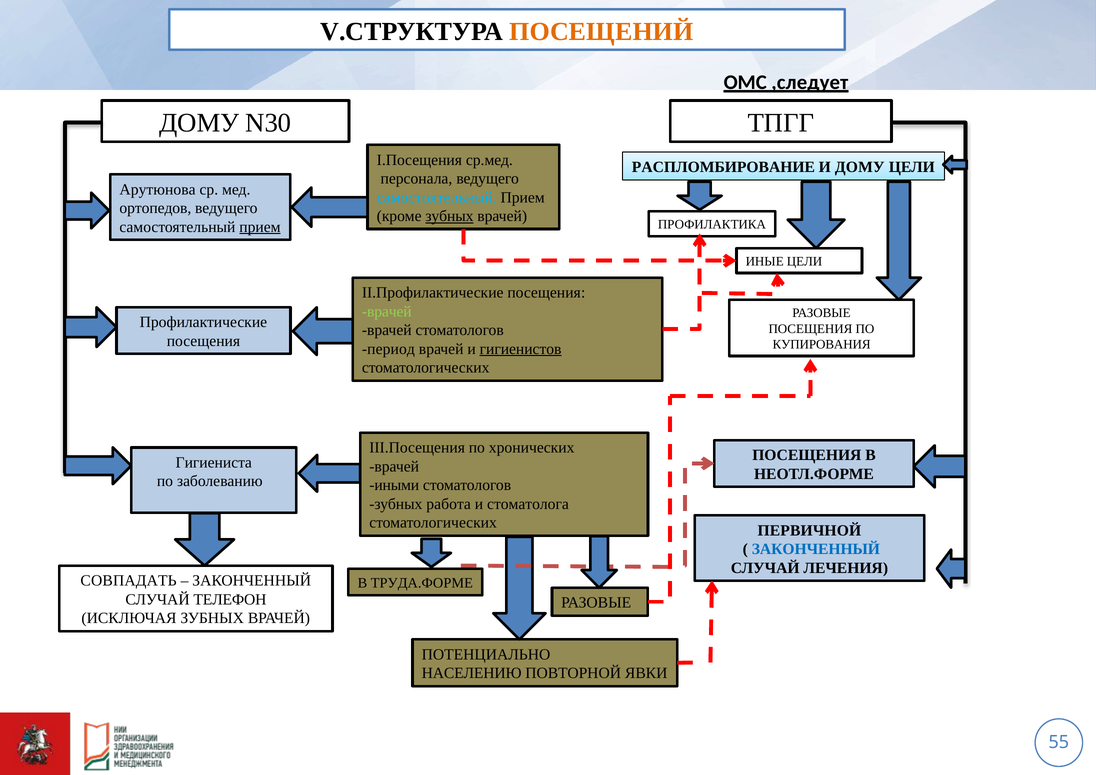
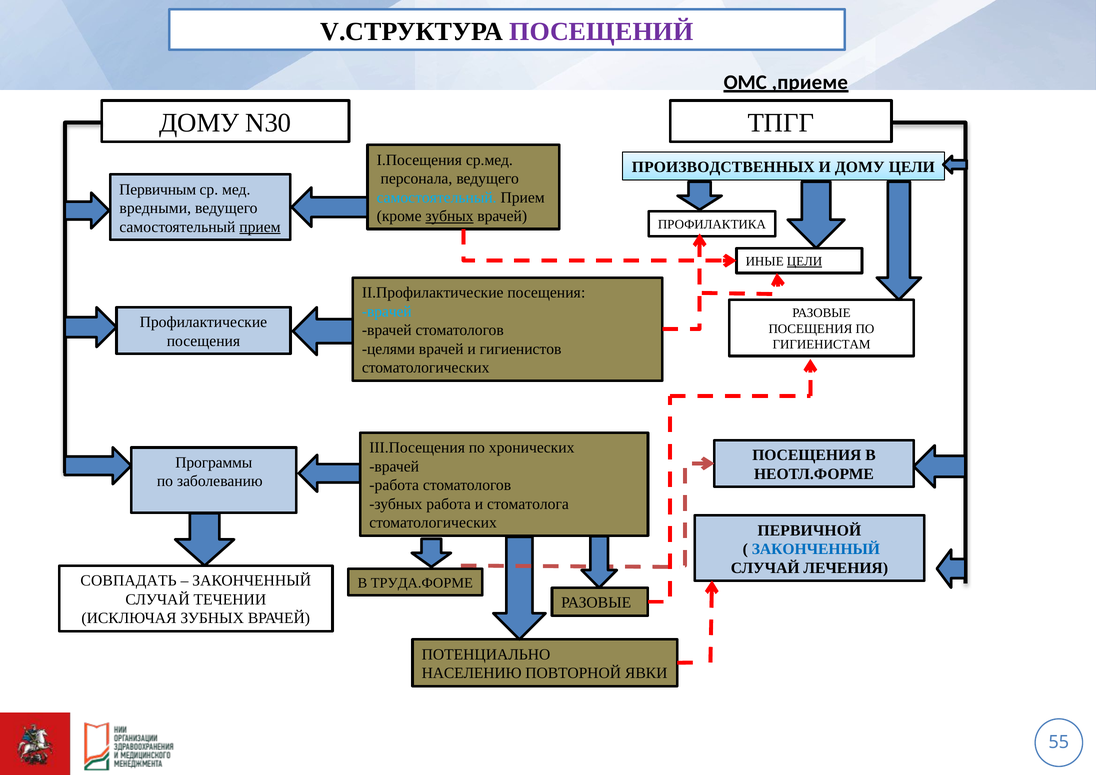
ПОСЕЩЕНИЙ colour: orange -> purple (601, 31)
,следует: ,следует -> ,приеме (810, 82)
РАСПЛОМБИРОВАНИЕ: РАСПЛОМБИРОВАНИЕ -> ПРОИЗВОДСТВЕННЫХ (723, 167)
Арутюнова: Арутюнова -> Первичным (158, 189)
ортопедов: ортопедов -> вредными (155, 208)
ЦЕЛИ underline: none -> present (805, 261)
врачей colour: light green -> light blue (387, 311)
КУПИРОВАНИЯ: КУПИРОВАНИЯ -> ГИГИЕНИСТАМ (822, 344)
период: период -> целями (388, 349)
гигиенистов underline: present -> none (521, 349)
Гигиениста: Гигиениста -> Программы (214, 462)
иными: иными -> работа (394, 485)
ТЕЛЕФОН: ТЕЛЕФОН -> ТЕЧЕНИИ (230, 600)
